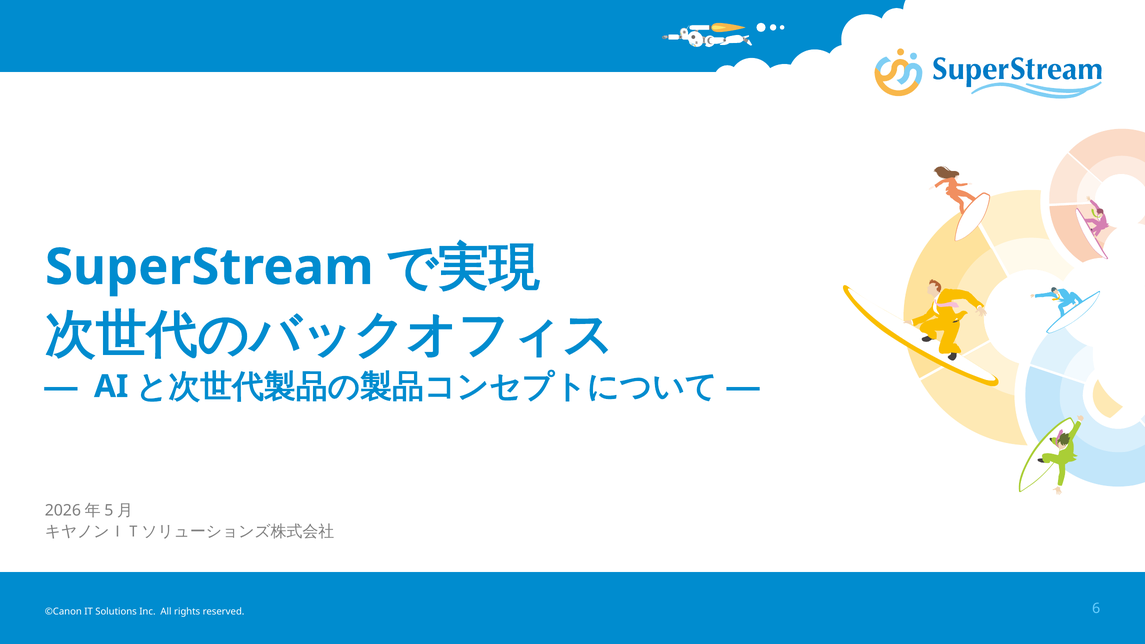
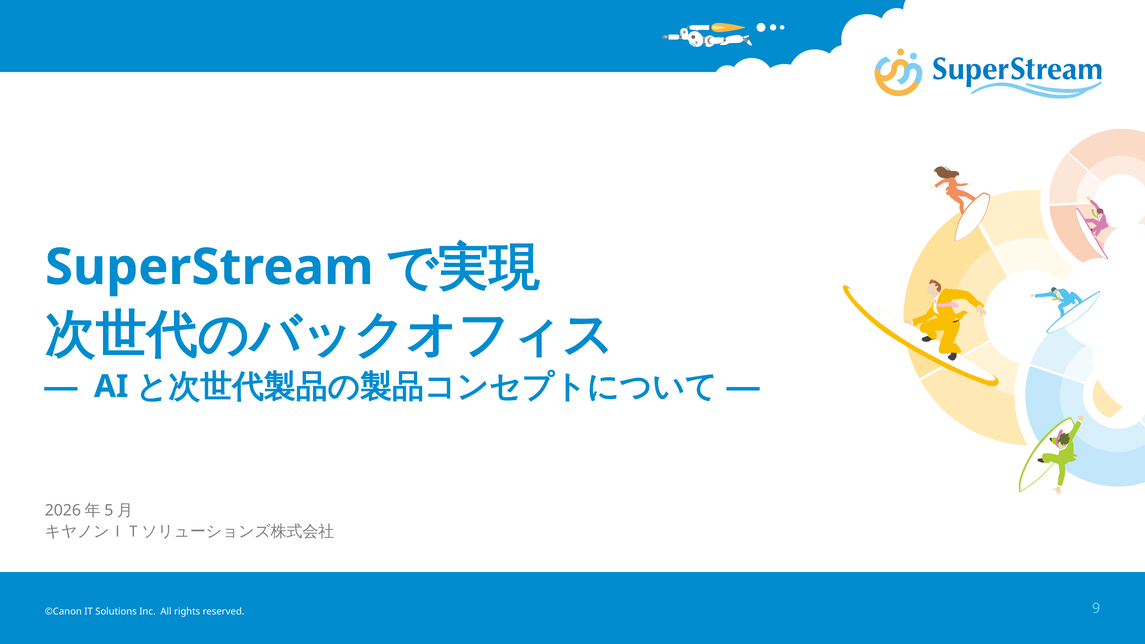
6: 6 -> 9 (1096, 609)
